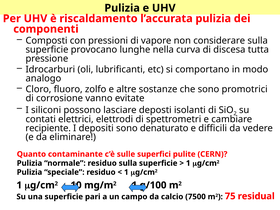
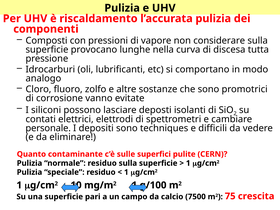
recipiente: recipiente -> personale (48, 128)
denaturato: denaturato -> techniques (164, 128)
residual: residual -> crescita (256, 196)
